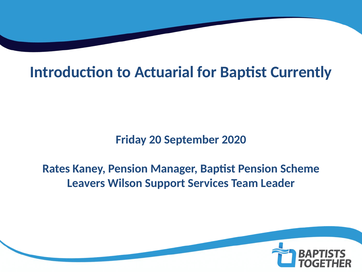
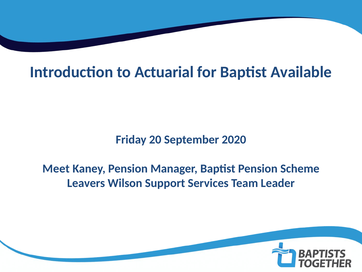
Currently: Currently -> Available (301, 72)
Rates: Rates -> Meet (56, 168)
